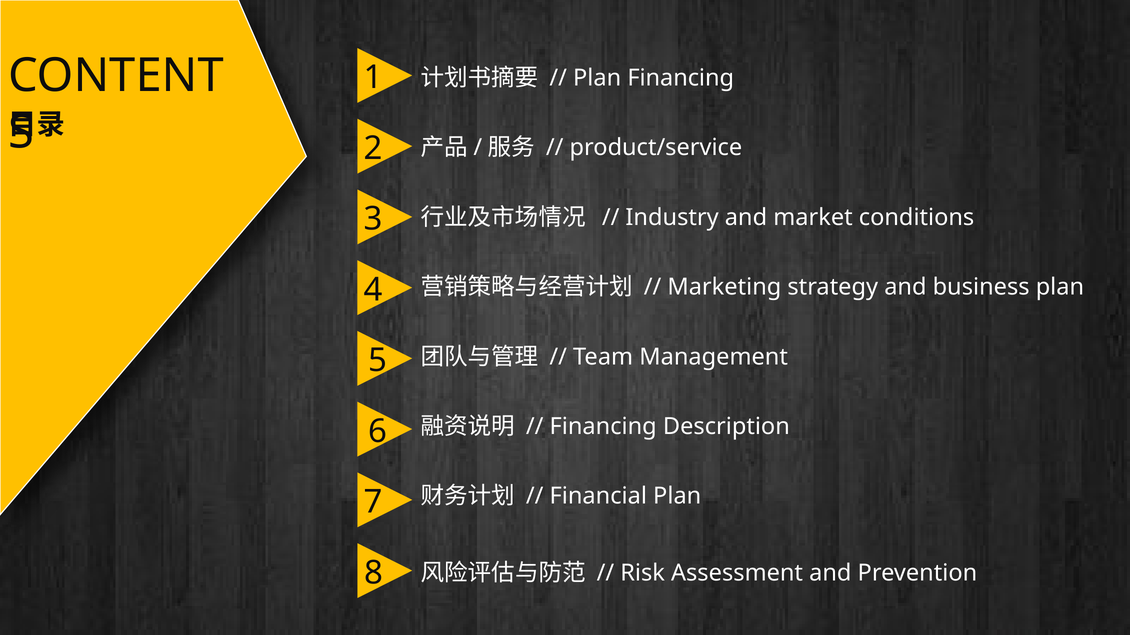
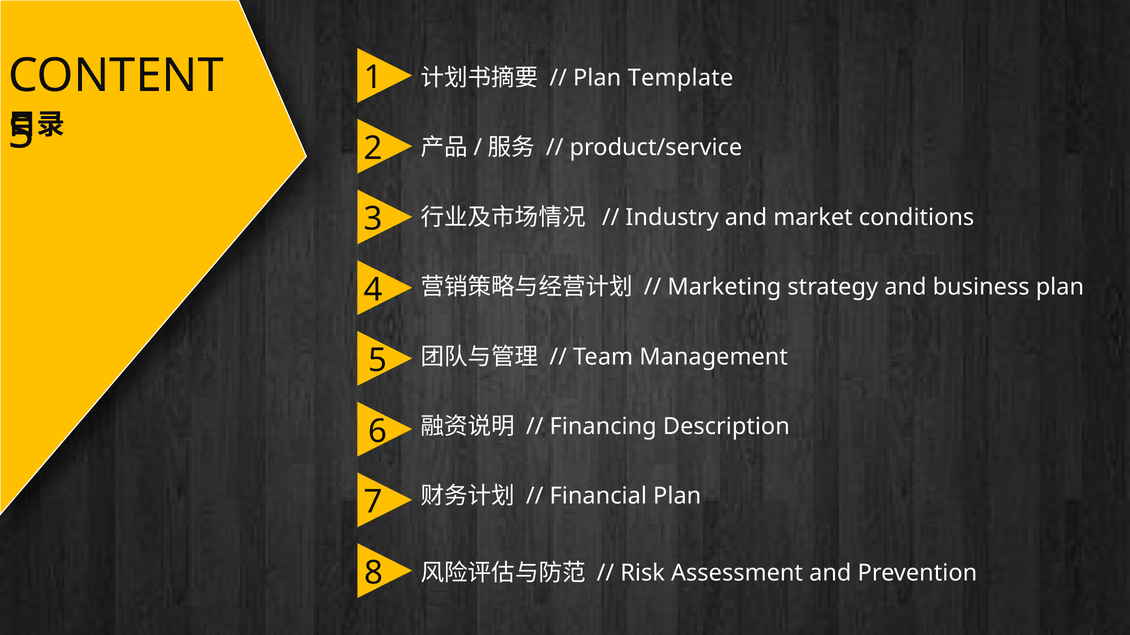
Plan Financing: Financing -> Template (681, 78)
